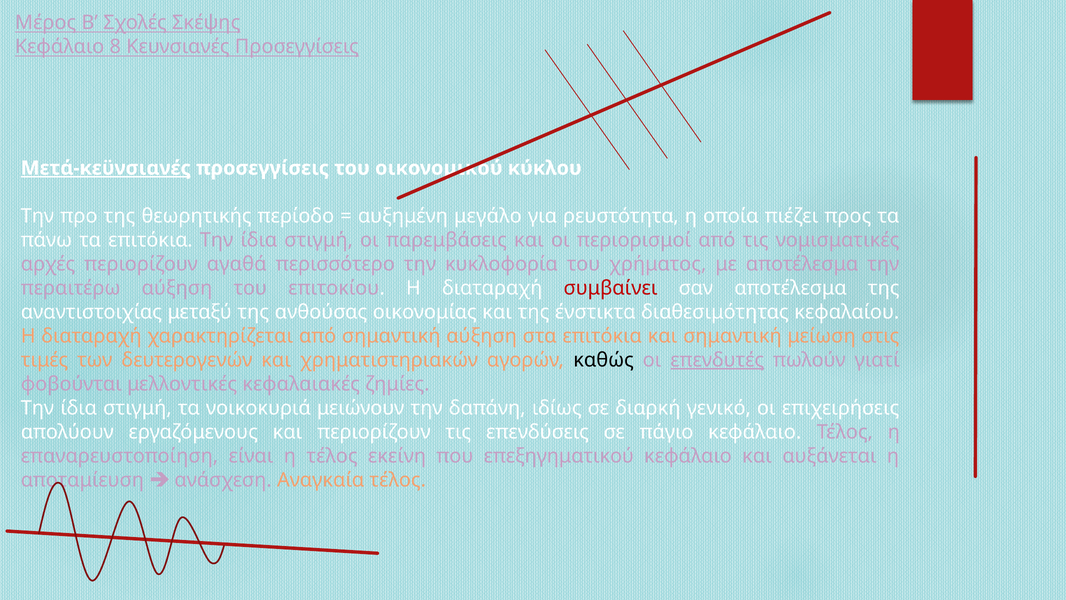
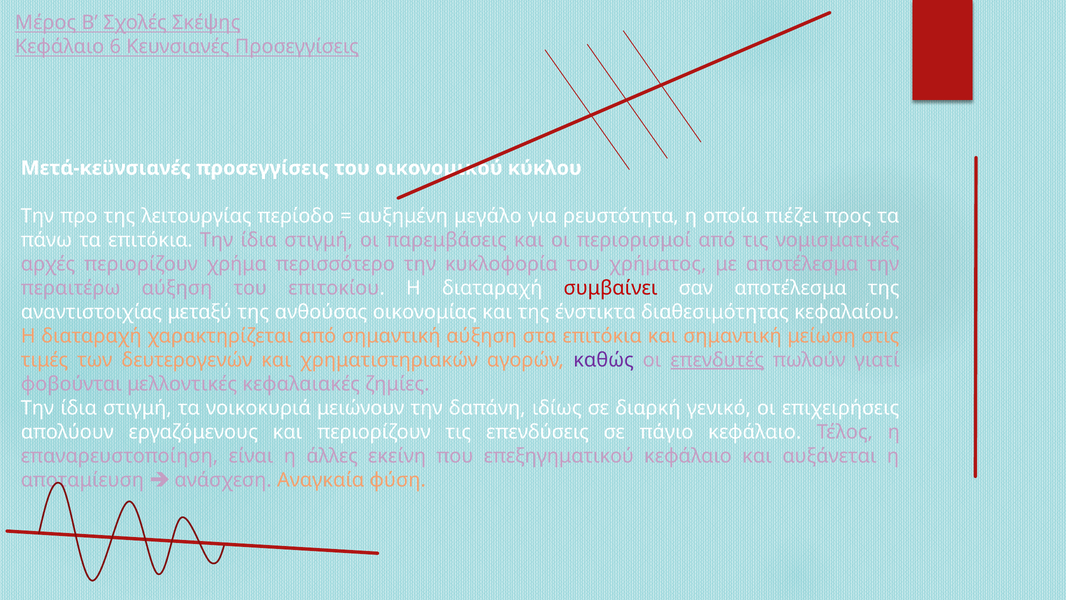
8: 8 -> 6 (115, 47)
Μετά-κεϋνσιανές underline: present -> none (106, 168)
θεωρητικής: θεωρητικής -> λειτουργίας (196, 216)
αγαθά: αγαθά -> χρήμα (237, 264)
καθώς colour: black -> purple (604, 360)
η τέλος: τέλος -> άλλες (332, 456)
Αναγκαία τέλος: τέλος -> φύση (398, 480)
